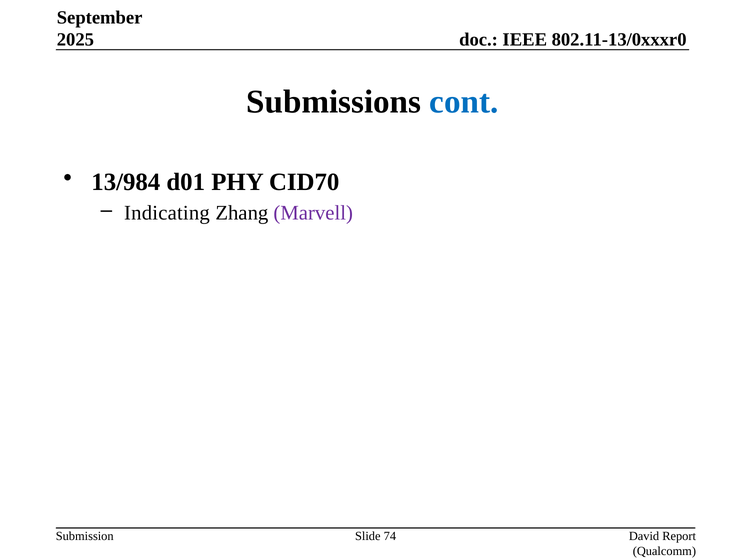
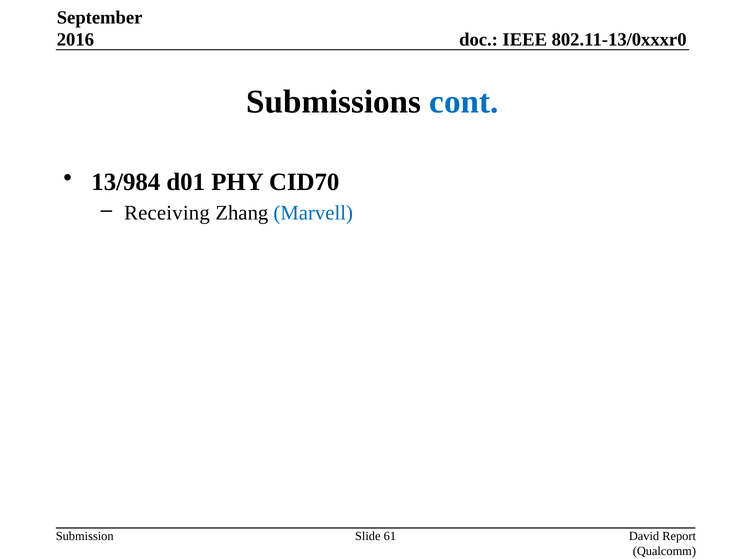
2025: 2025 -> 2016 (75, 40)
Indicating: Indicating -> Receiving (167, 213)
Marvell colour: purple -> blue (313, 213)
74: 74 -> 61 (390, 536)
